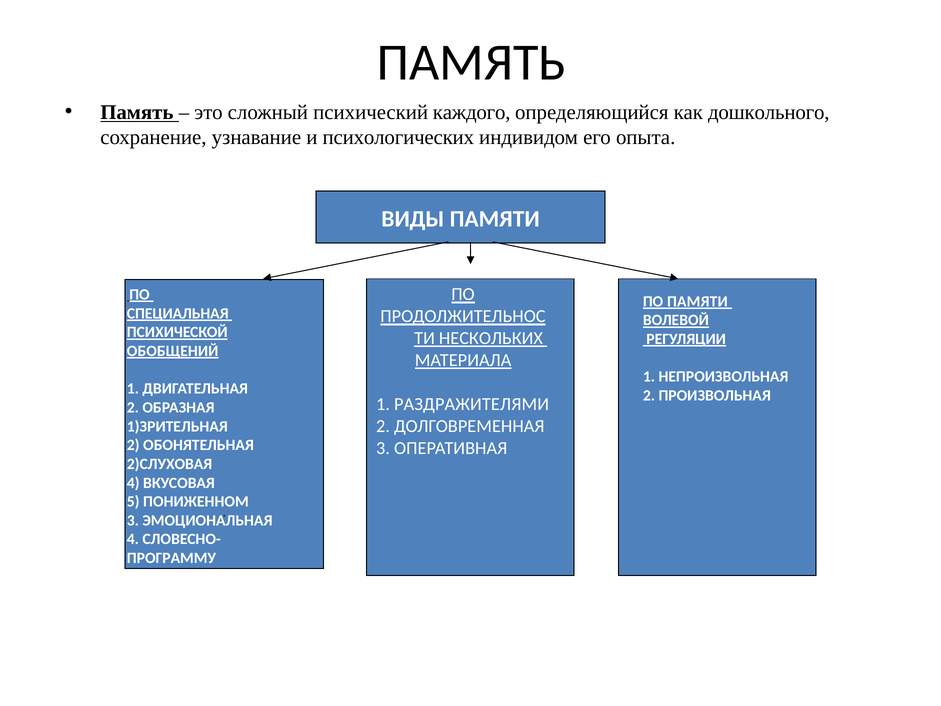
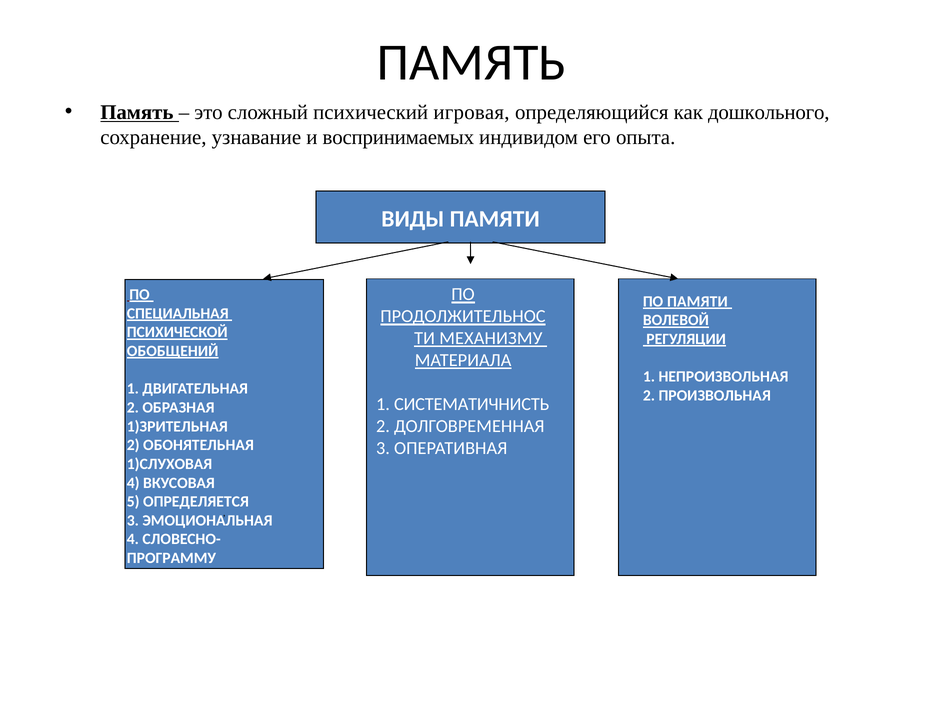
каждого: каждого -> игровая (471, 112)
психологических: психологических -> воспринимаемых (398, 137)
НЕСКОЛЬКИХ: НЕСКОЛЬКИХ -> МЕХАНИЗМУ (491, 338)
РАЗДРАЖИТЕЛЯМИ: РАЗДРАЖИТЕЛЯМИ -> СИСТЕМАТИЧНИСТЬ (472, 404)
2)СЛУХОВАЯ: 2)СЛУХОВАЯ -> 1)СЛУХОВАЯ (170, 464)
ПОНИЖЕННОМ: ПОНИЖЕННОМ -> ОПРЕДЕЛЯЕТСЯ (196, 501)
